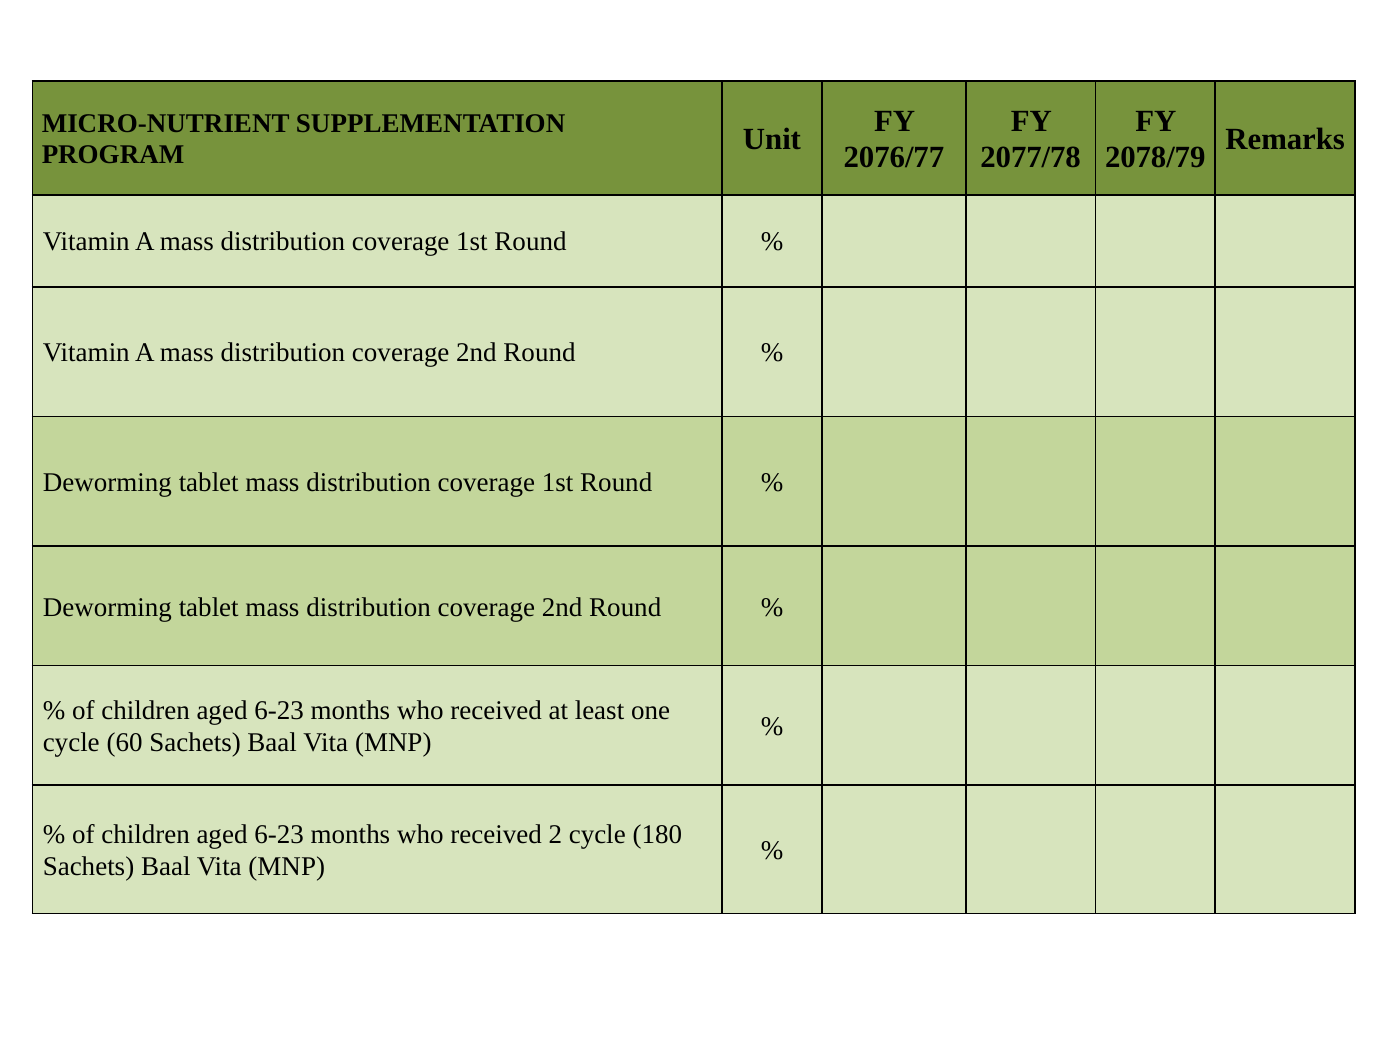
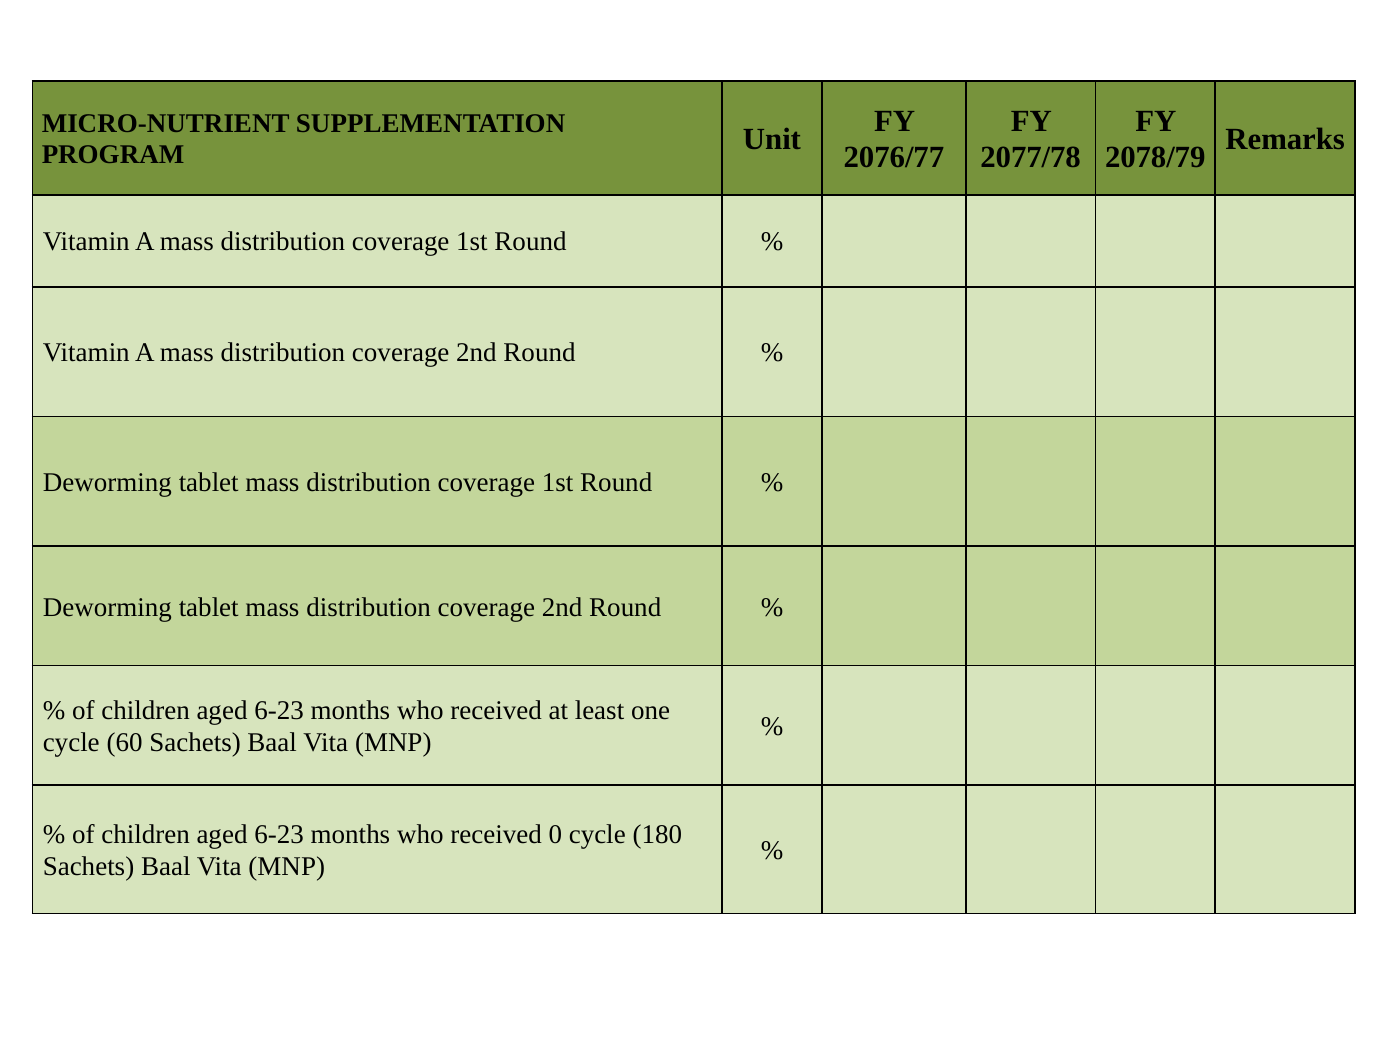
2: 2 -> 0 (555, 834)
